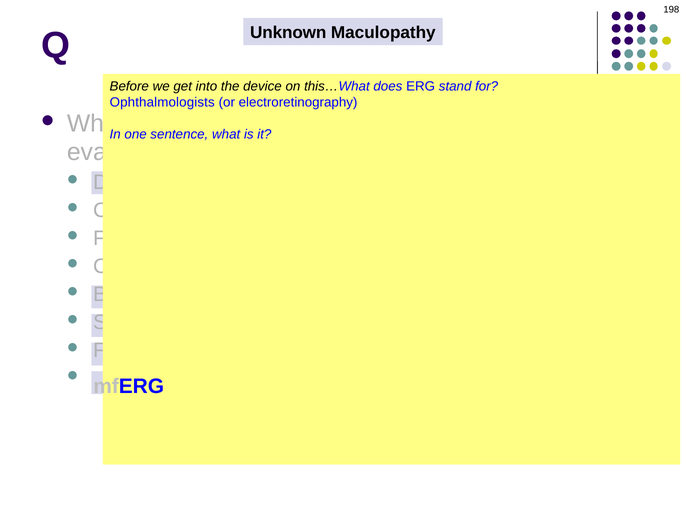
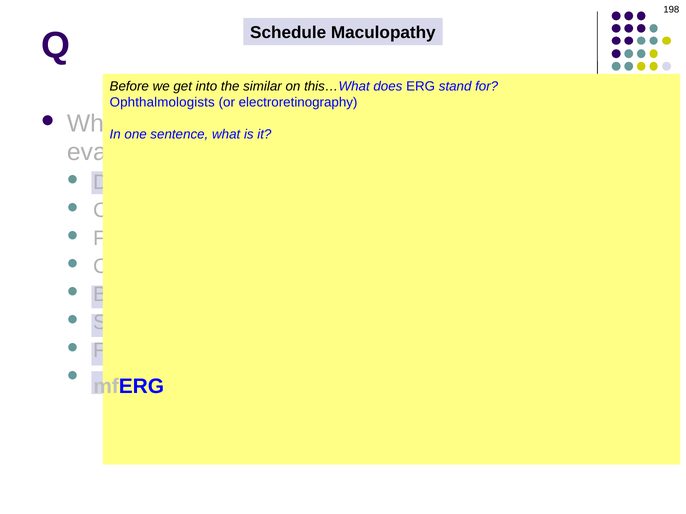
Unknown: Unknown -> Schedule (288, 33)
device: device -> similar (262, 86)
